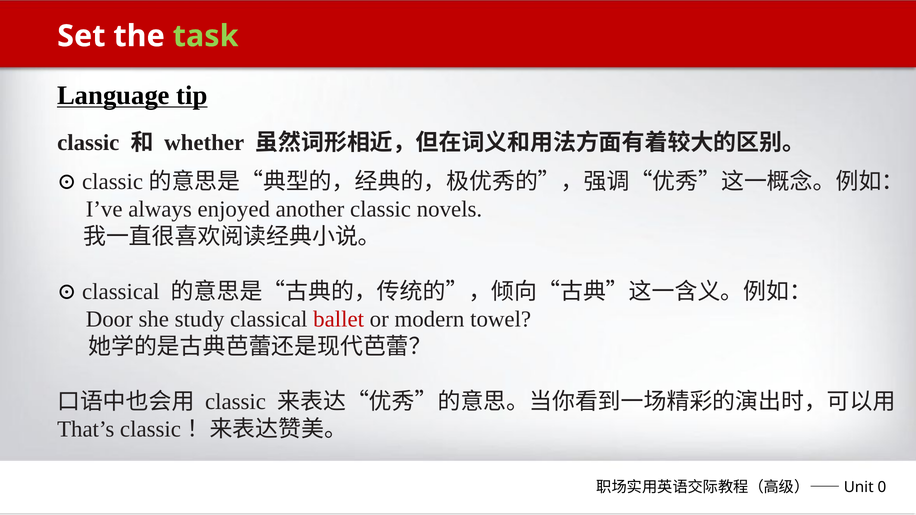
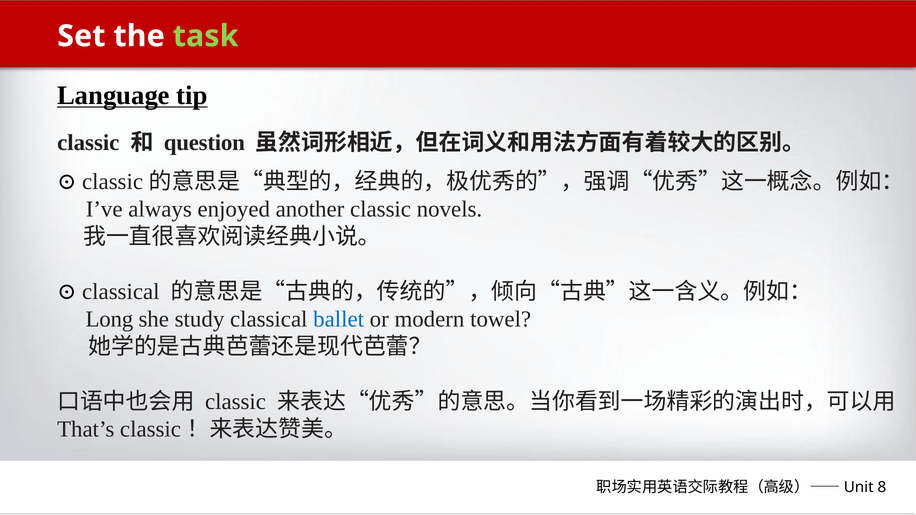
whether: whether -> question (204, 143)
Door: Door -> Long (109, 319)
ballet colour: red -> blue (339, 319)
0: 0 -> 8 (882, 488)
